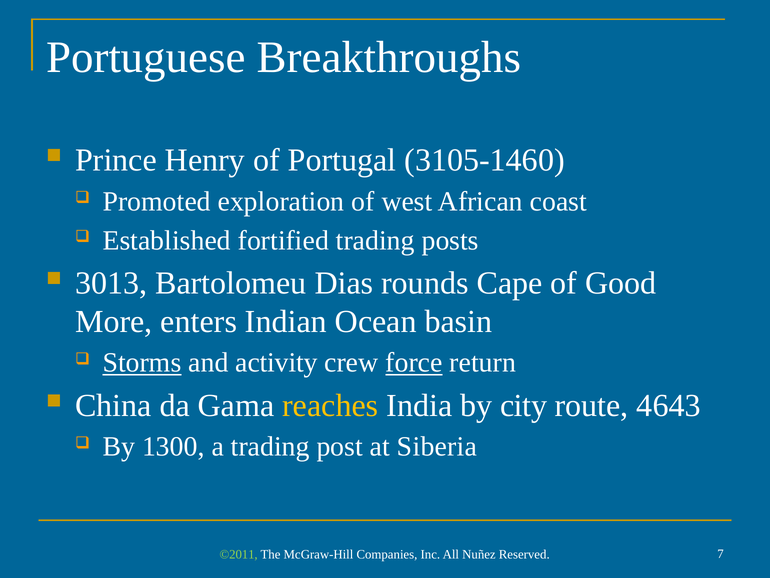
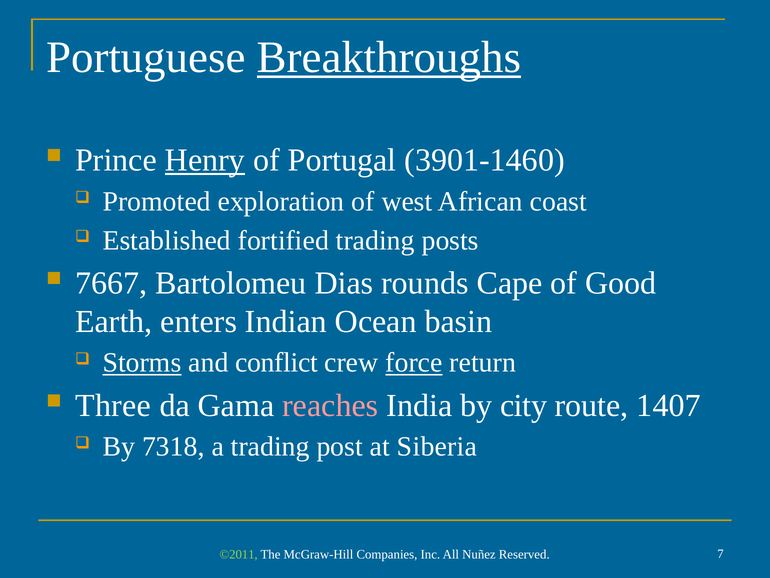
Breakthroughs underline: none -> present (389, 57)
Henry underline: none -> present (205, 160)
3105-1460: 3105-1460 -> 3901-1460 (485, 160)
3013: 3013 -> 7667 (111, 283)
More: More -> Earth (114, 321)
activity: activity -> conflict (277, 362)
China: China -> Three (113, 405)
reaches colour: yellow -> pink (330, 405)
4643: 4643 -> 1407 (669, 405)
1300: 1300 -> 7318 (173, 446)
